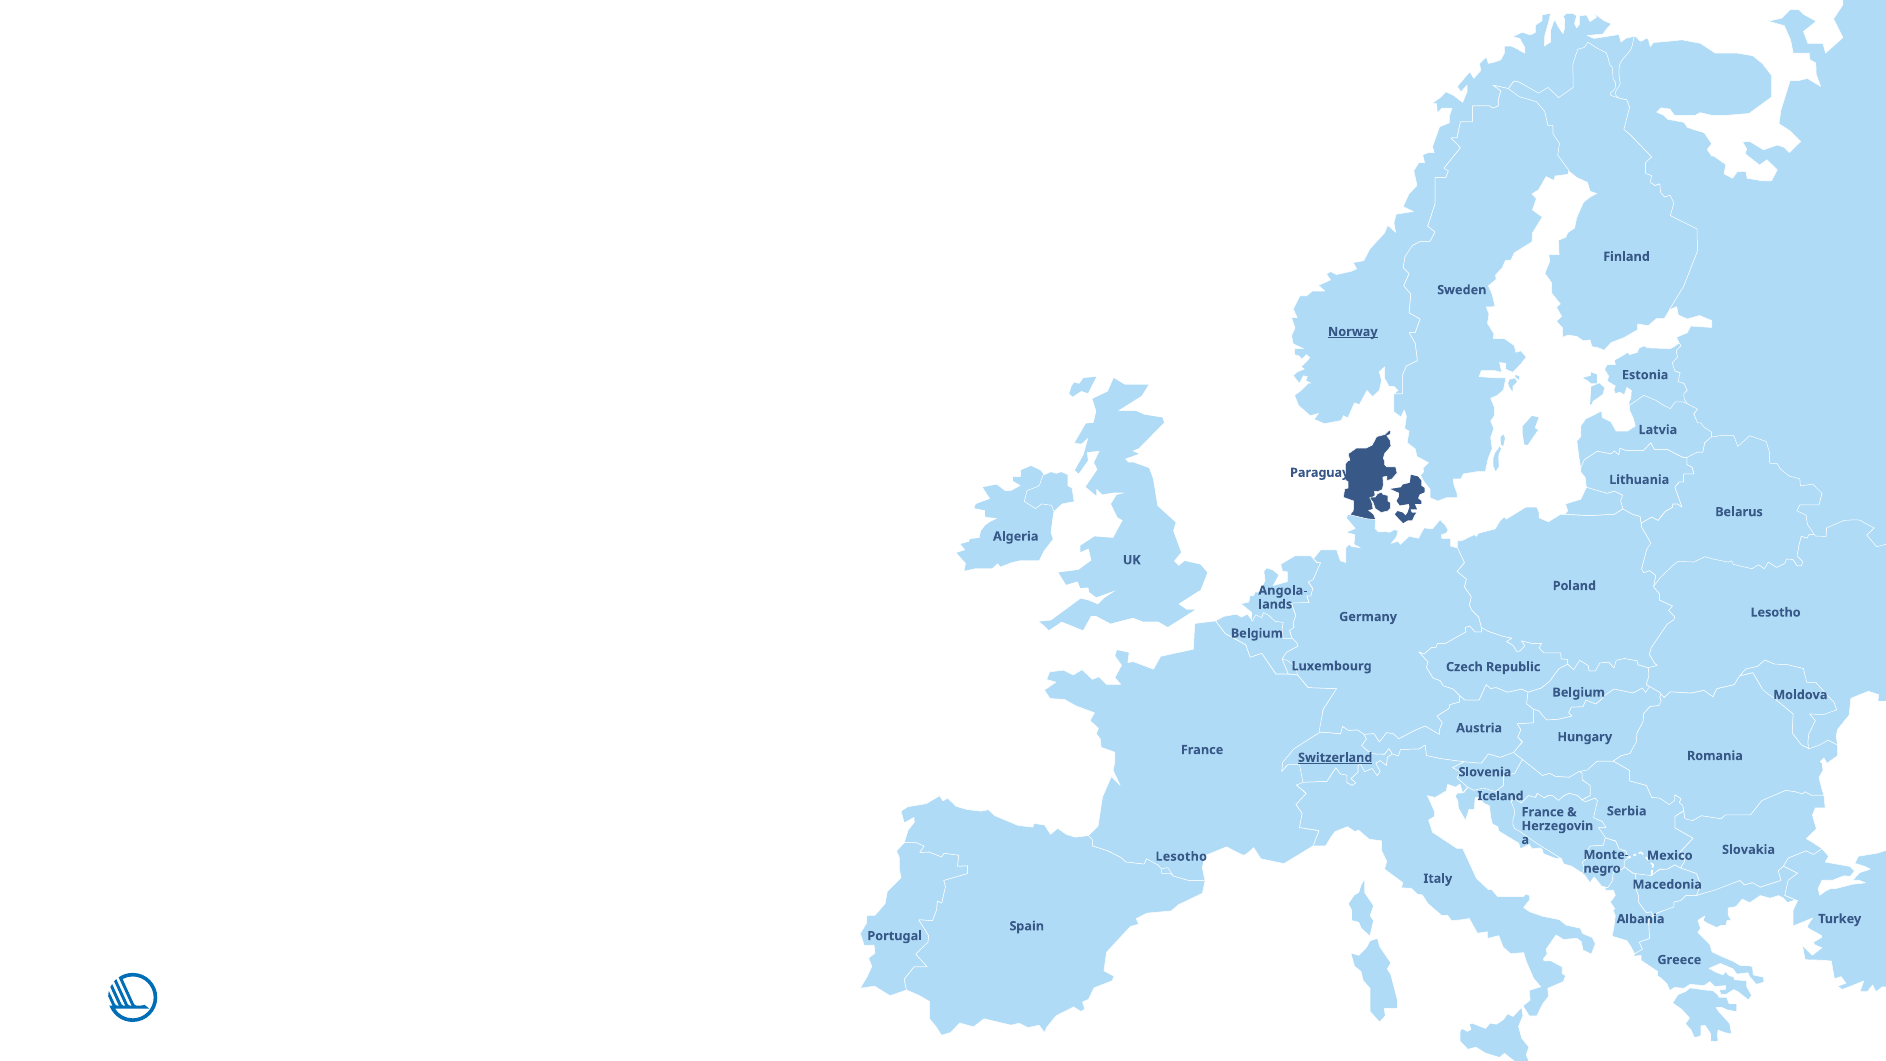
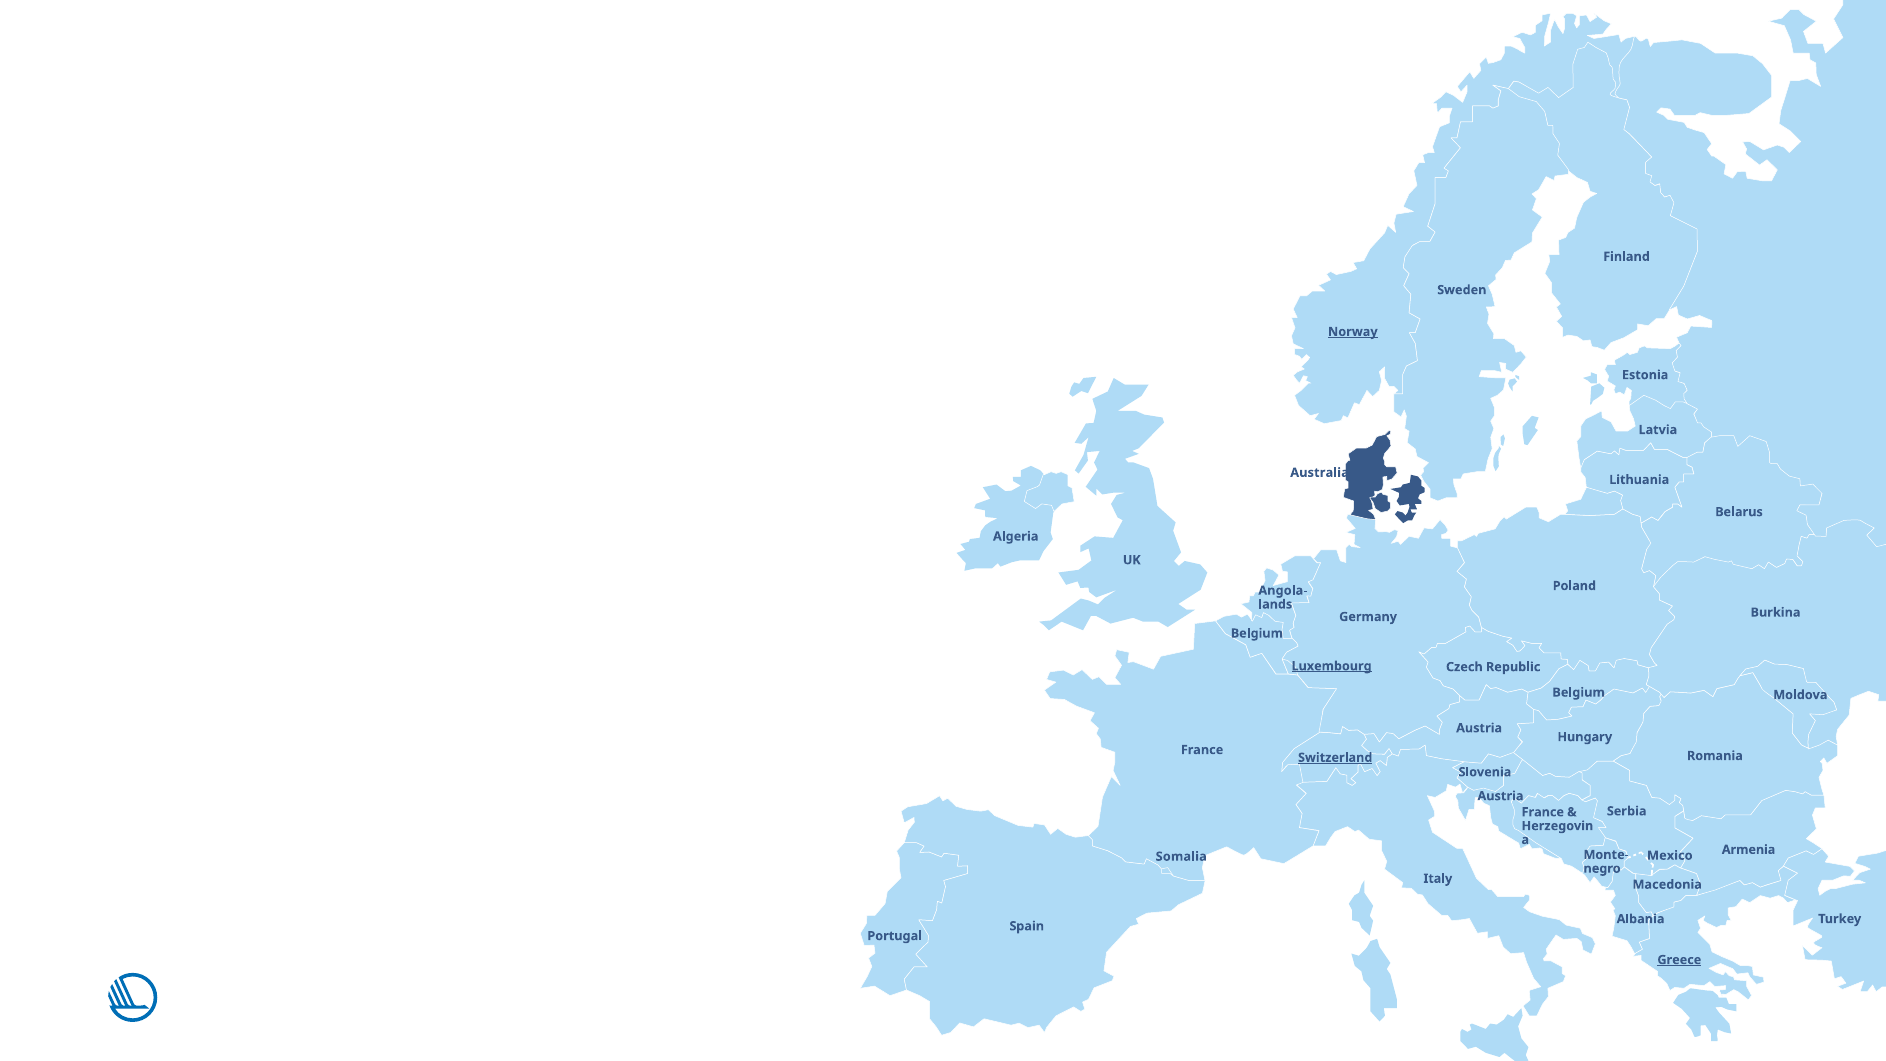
Paraguay: Paraguay -> Australia (1320, 473)
Lesotho: Lesotho -> Burkina (1776, 612)
Luxembourg underline: none -> present (1332, 666)
Iceland: Iceland -> Austria (1500, 796)
Slovakia: Slovakia -> Armenia (1749, 850)
Lesotho: Lesotho -> Somalia (1181, 856)
Greece underline: none -> present (1679, 960)
